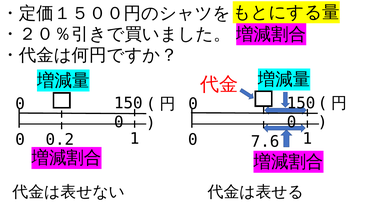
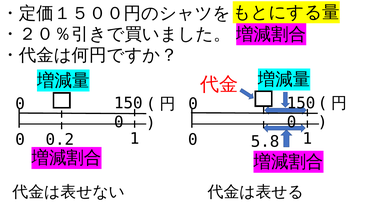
7.6: 7.6 -> 5.8 (265, 142)
